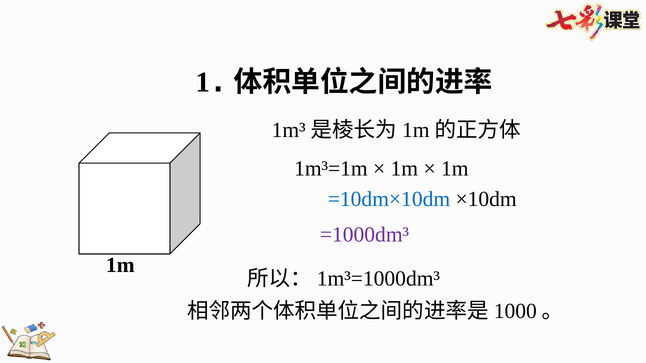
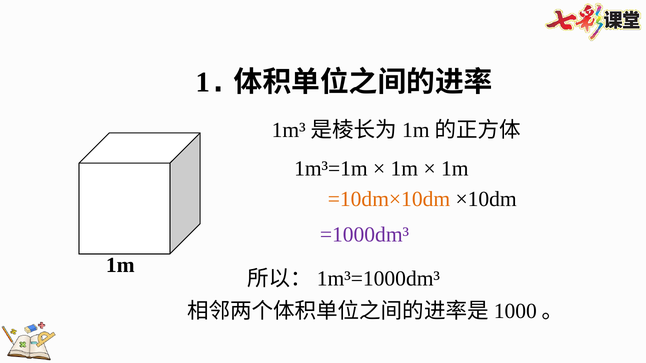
=10dm×10dm colour: blue -> orange (389, 199)
